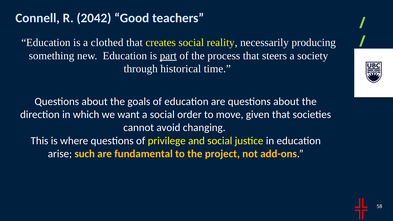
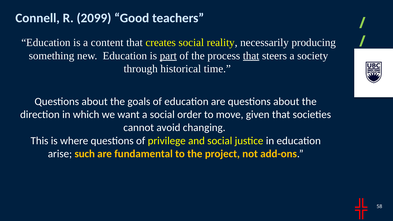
2042: 2042 -> 2099 (94, 18)
clothed: clothed -> content (107, 43)
that underline: none -> present (251, 56)
